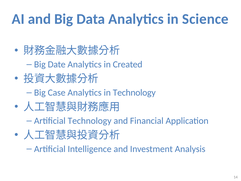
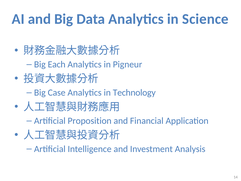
Date: Date -> Each (57, 64)
Created: Created -> Pigneur (128, 64)
Artificial Technology: Technology -> Proposition (90, 121)
